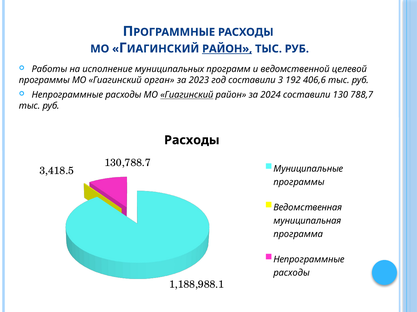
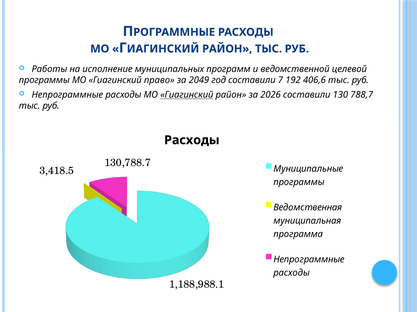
РАЙОН underline: present -> none (227, 49)
орган: орган -> право (159, 80)
2023: 2023 -> 2049 (199, 80)
3: 3 -> 7 (280, 80)
2024: 2024 -> 2026 (271, 95)
